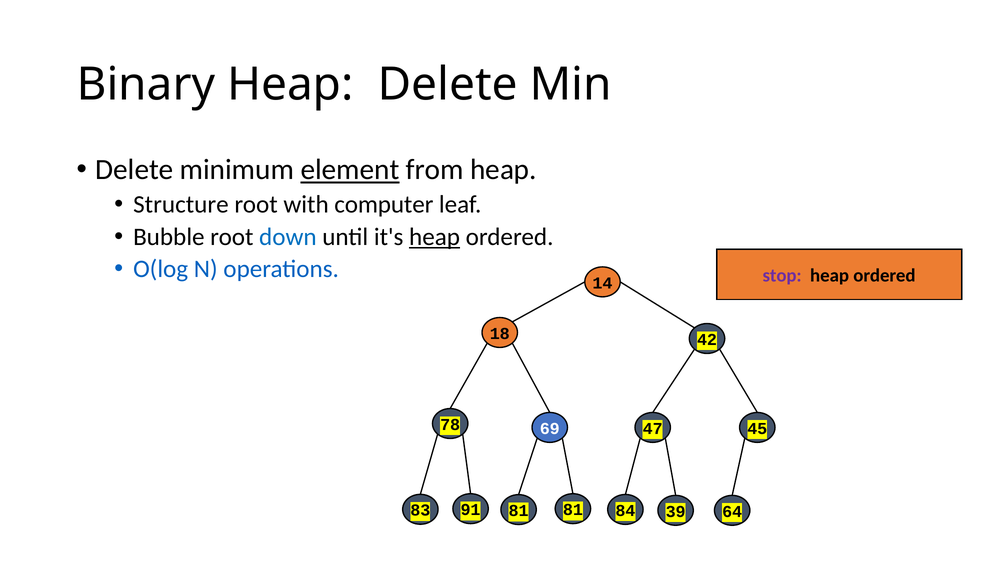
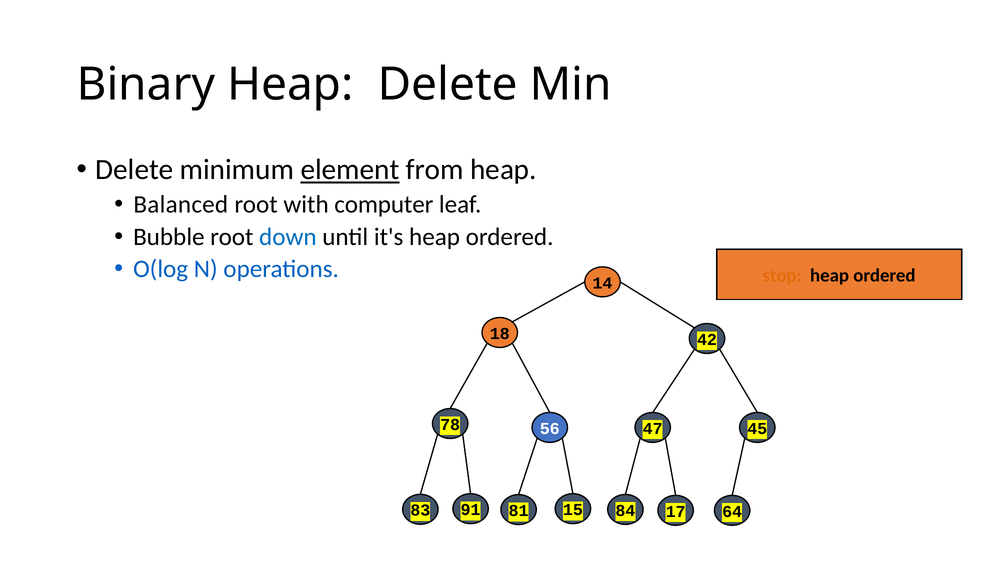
Structure: Structure -> Balanced (181, 205)
heap underline: present -> none (435, 237)
stop colour: purple -> orange (782, 276)
69: 69 -> 56 (550, 429)
39: 39 -> 17 (676, 512)
81 81: 81 -> 15 (573, 510)
